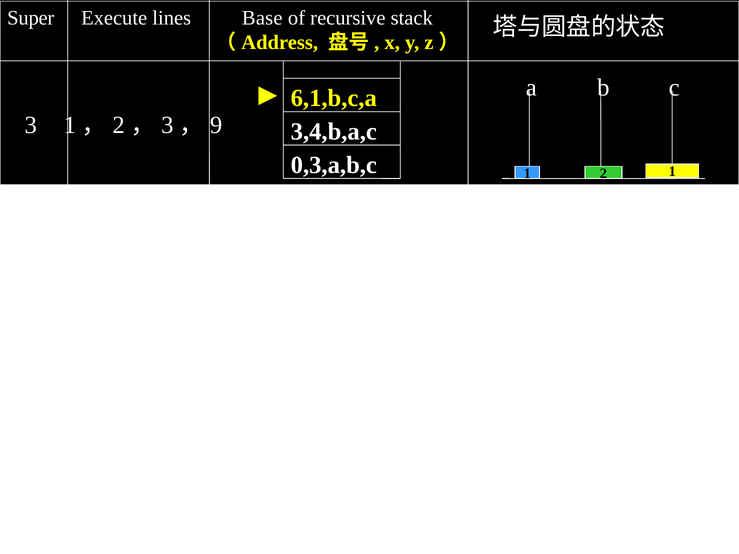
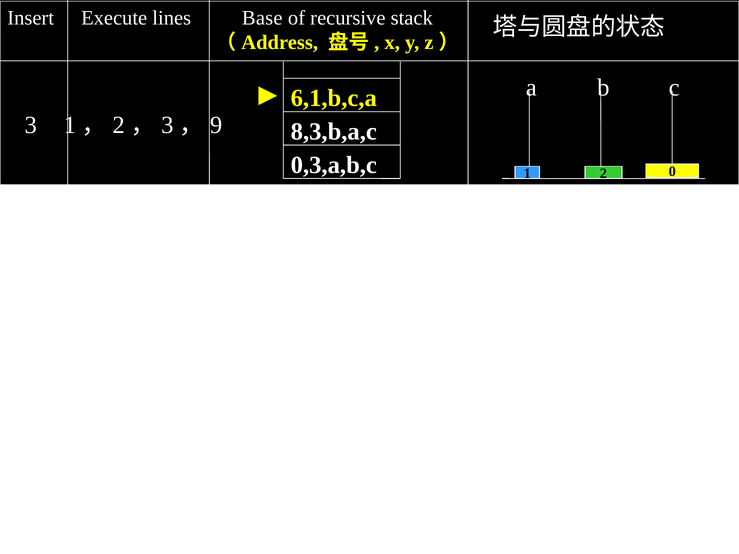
Super: Super -> Insert (31, 18)
3,4,b,a,c: 3,4,b,a,c -> 8,3,b,a,c (334, 132)
0,3,a,b,c 1: 1 -> 0 (672, 172)
